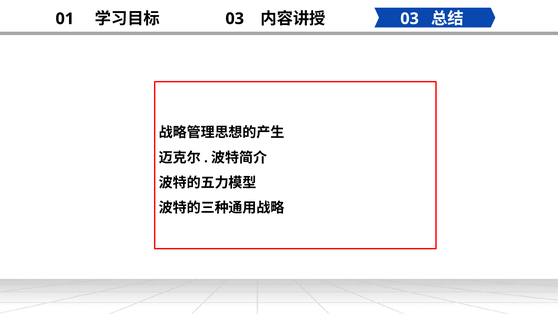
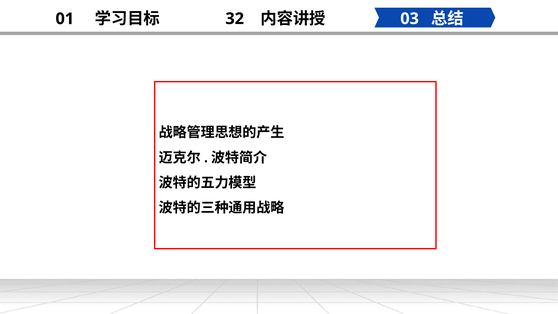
03: 03 -> 32 (235, 19)
